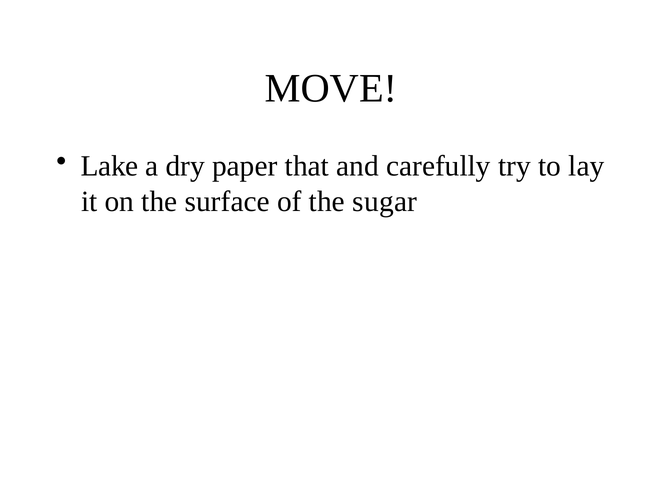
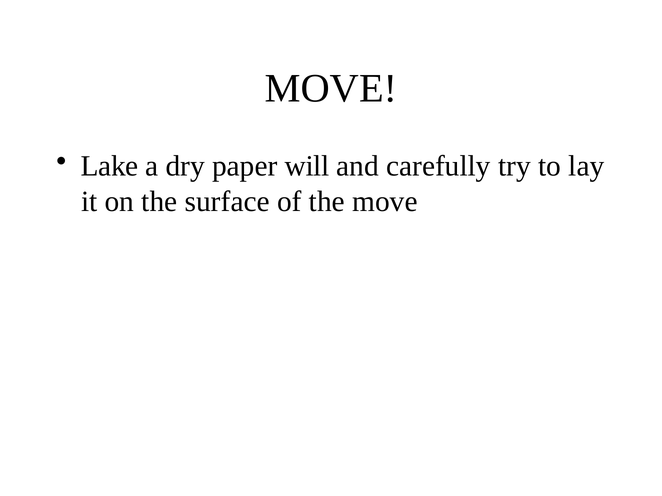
that: that -> will (307, 166)
the sugar: sugar -> move (385, 202)
